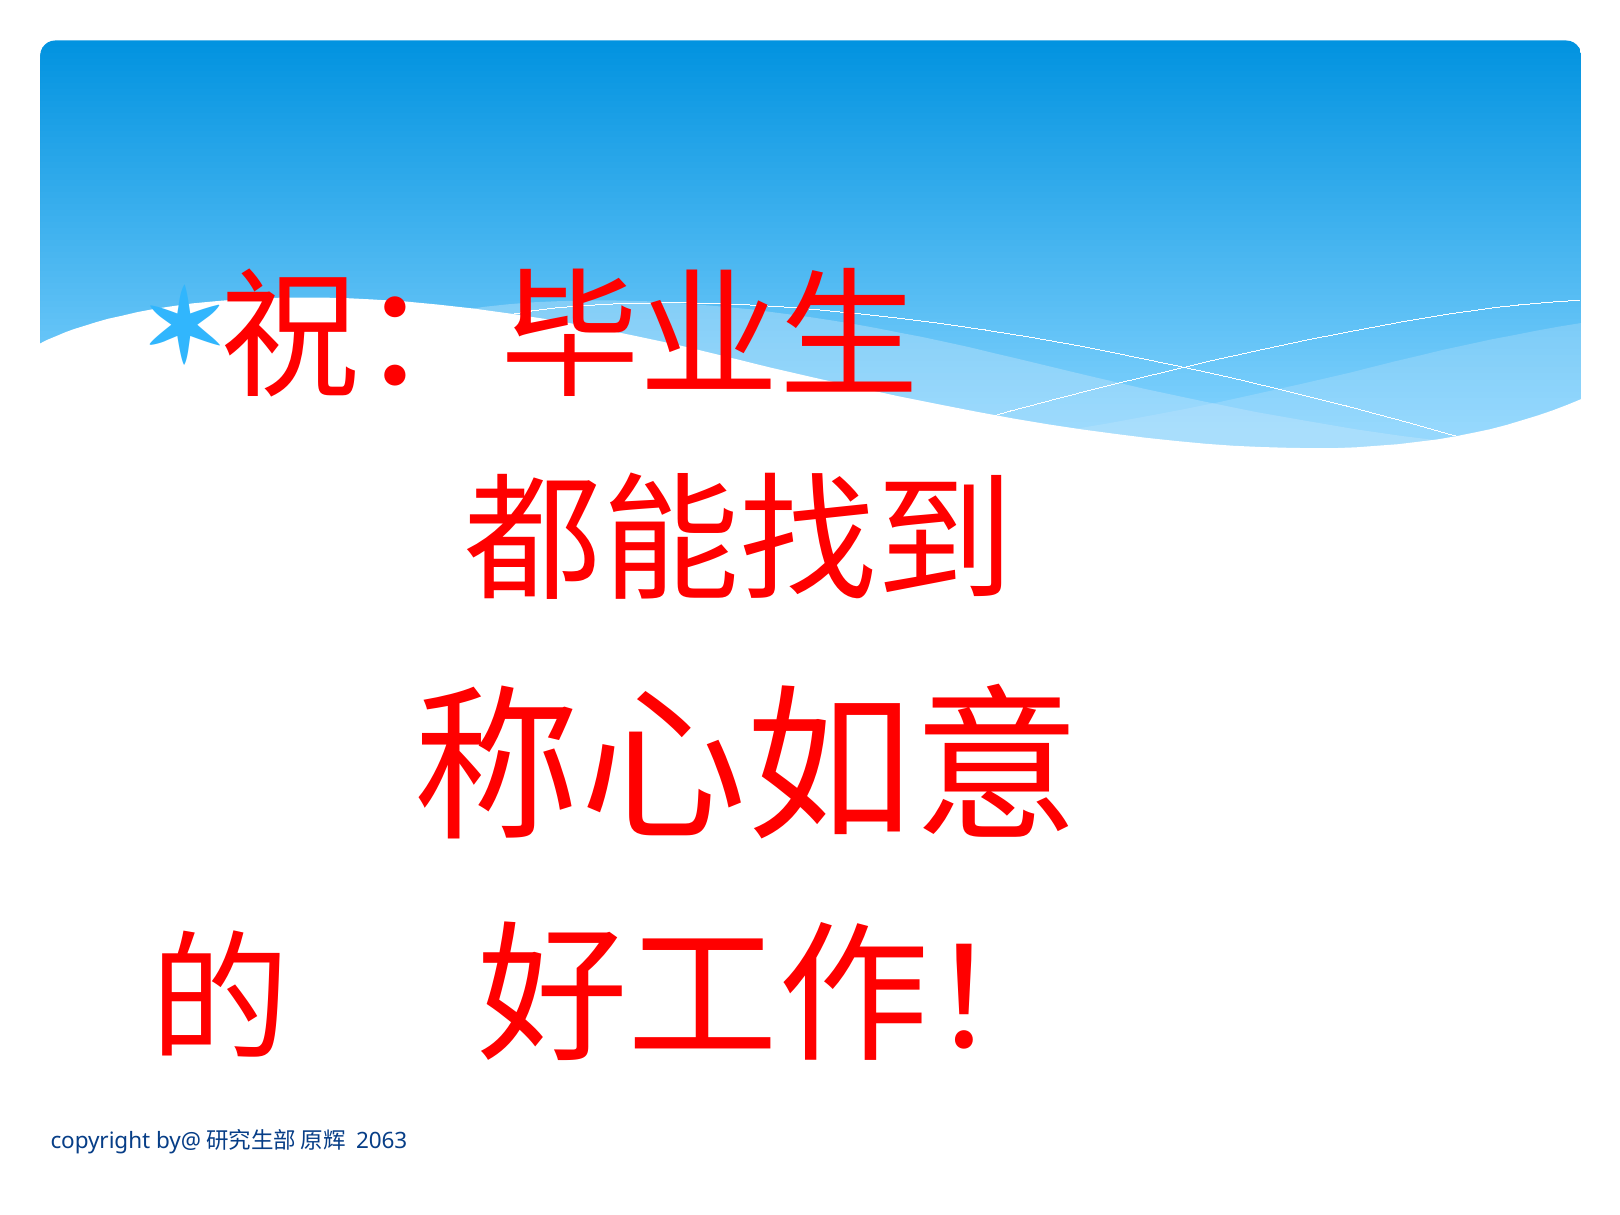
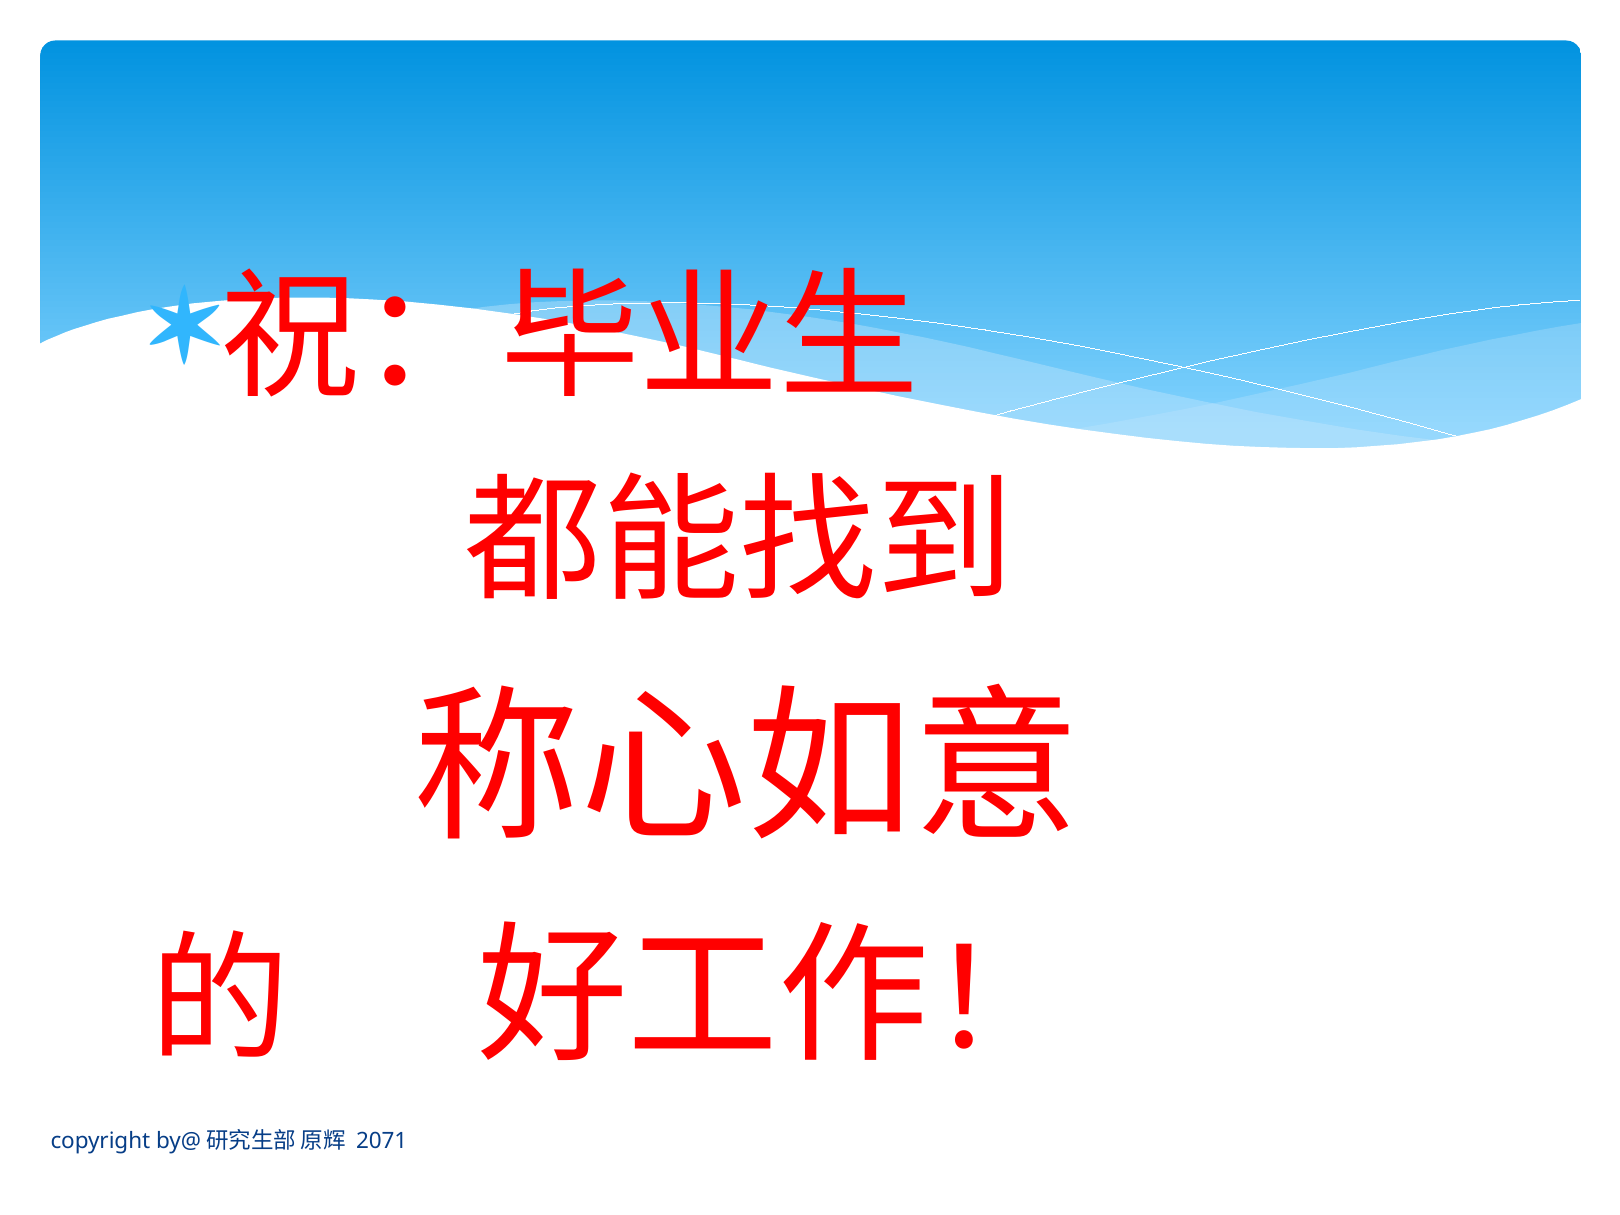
2063: 2063 -> 2071 (382, 1141)
